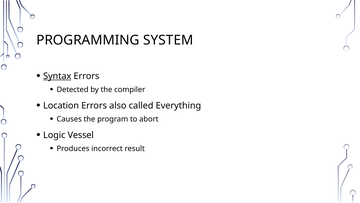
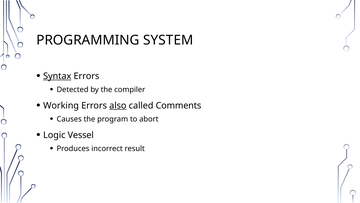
Location: Location -> Working (61, 105)
also underline: none -> present (118, 105)
Everything: Everything -> Comments (178, 105)
